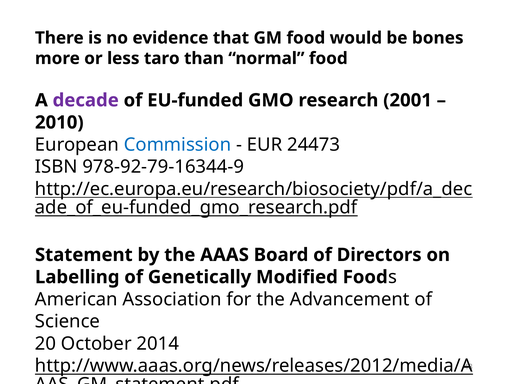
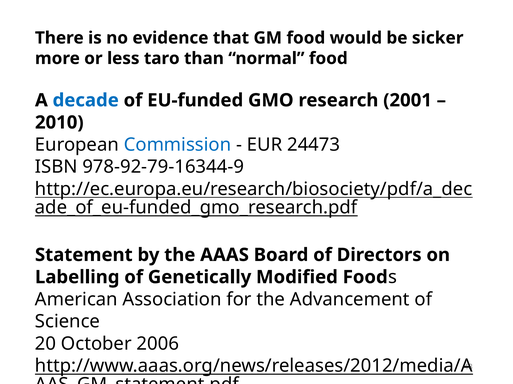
bones: bones -> sicker (438, 38)
decade colour: purple -> blue (86, 100)
2014: 2014 -> 2006 (158, 344)
